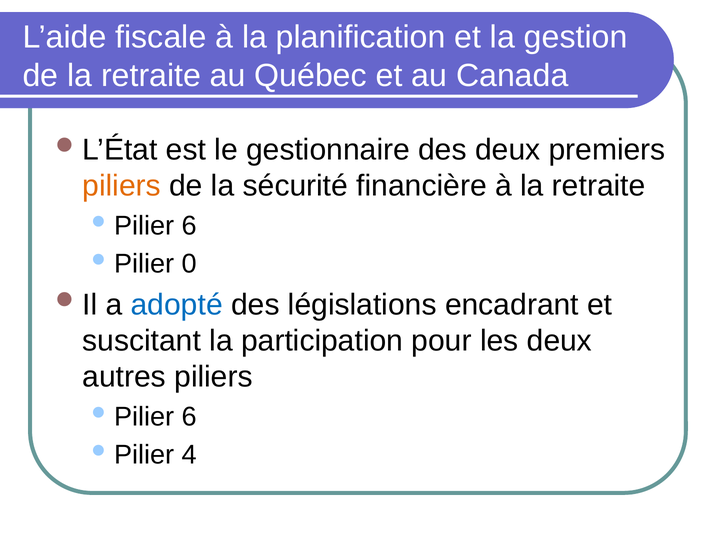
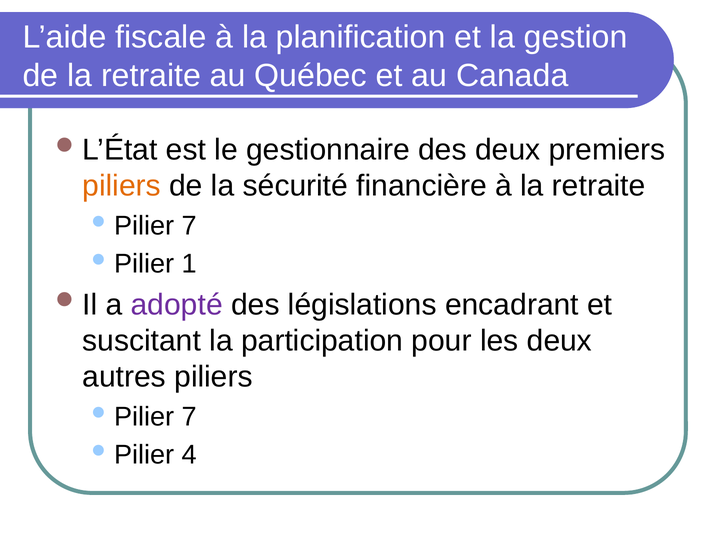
6: 6 -> 7 (189, 226)
0: 0 -> 1 (189, 264)
adopté colour: blue -> purple (177, 305)
6: 6 -> 7 (189, 417)
